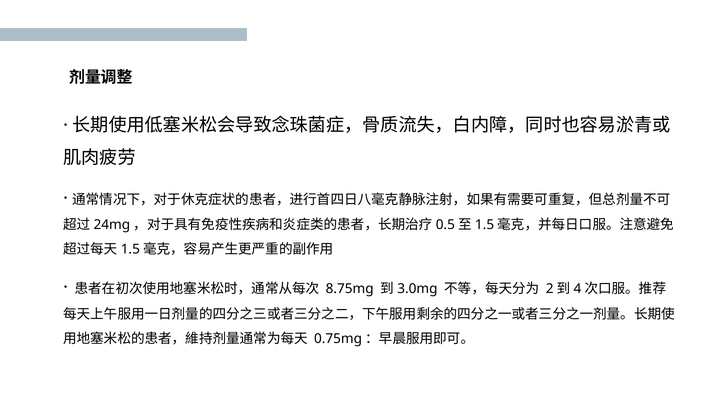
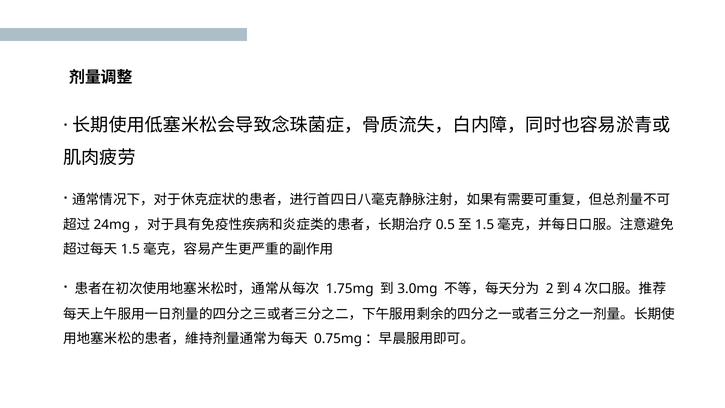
8.75mg: 8.75mg -> 1.75mg (350, 289)
